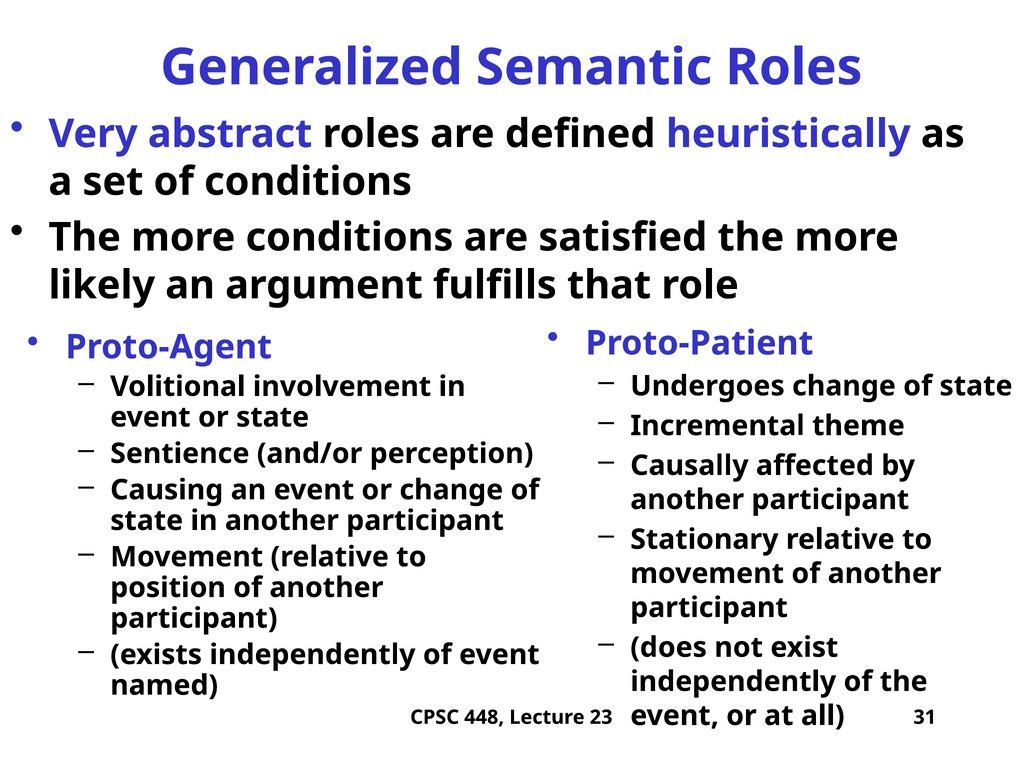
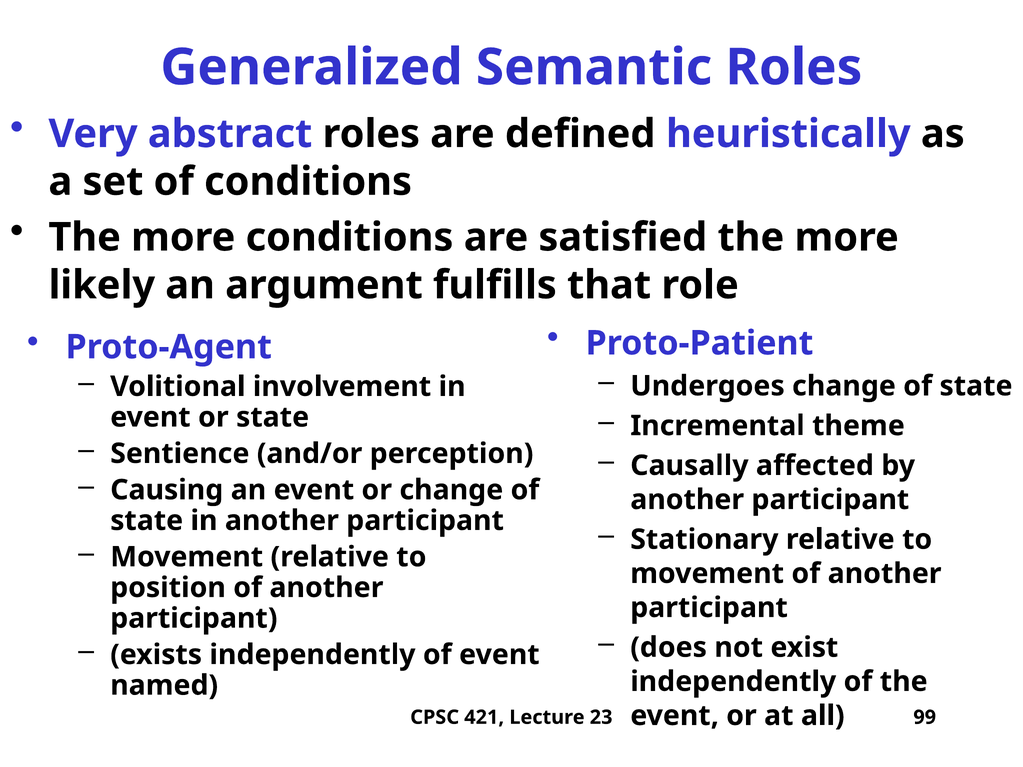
448: 448 -> 421 (484, 718)
31: 31 -> 99 (925, 718)
